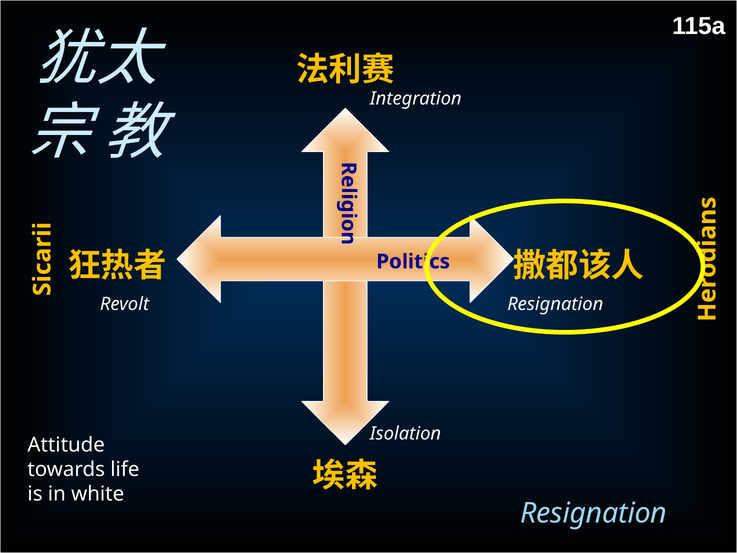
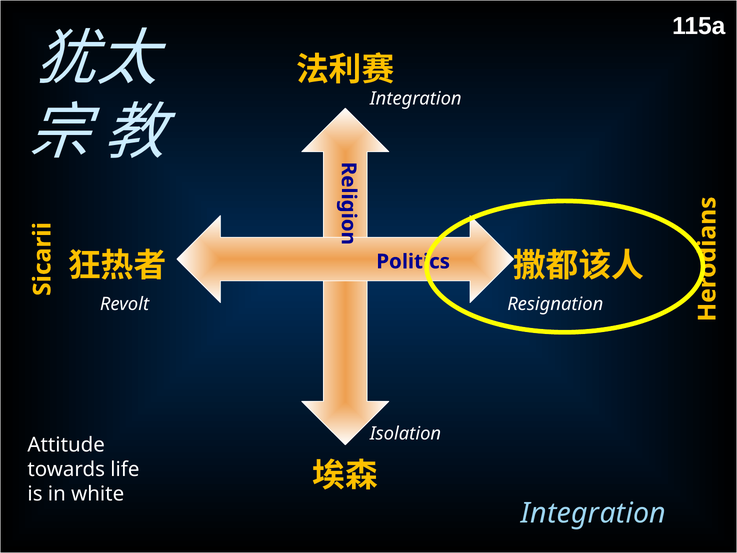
Resignation: Resignation -> Integration (593, 513)
